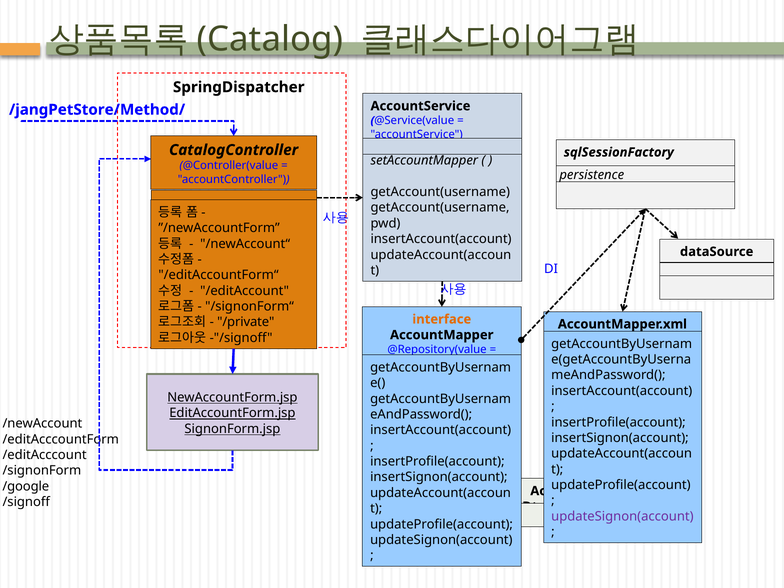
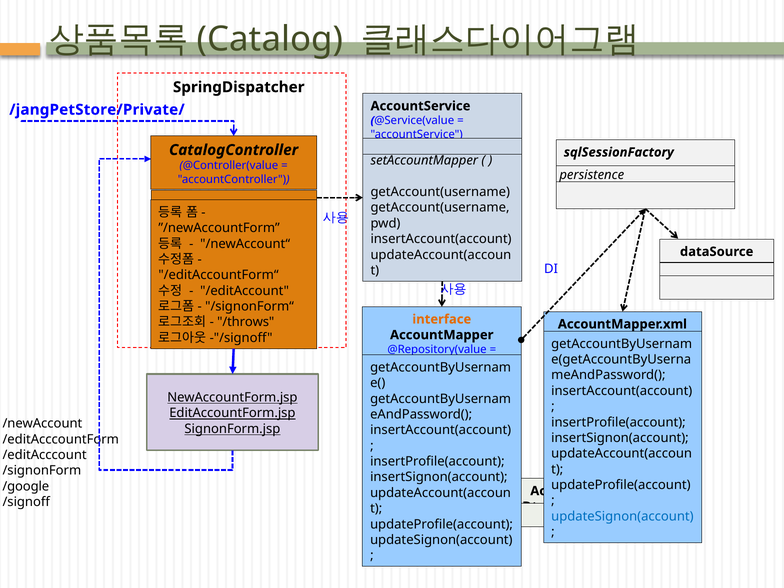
/jangPetStore/Method/: /jangPetStore/Method/ -> /jangPetStore/Private/ (97, 110)
/private: /private -> /throws (246, 322)
updateSignon(account colour: purple -> blue (622, 516)
